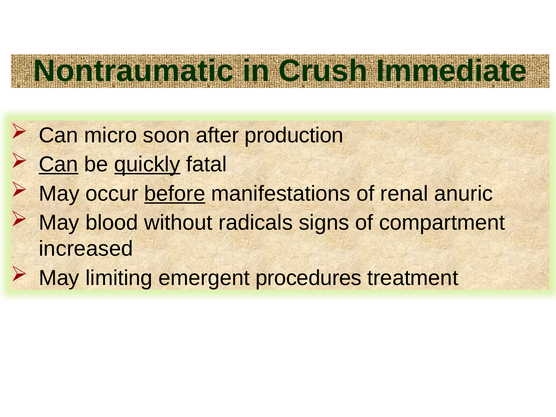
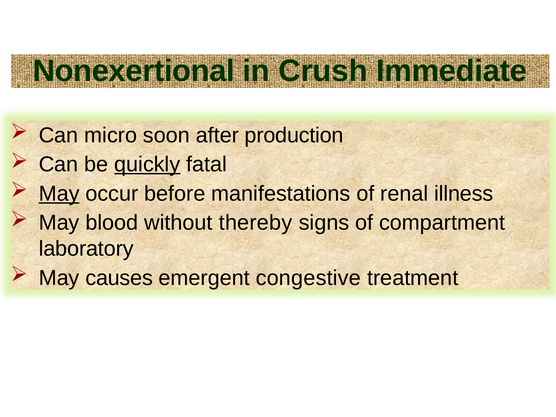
Nontraumatic: Nontraumatic -> Nonexertional (134, 71)
Can underline: present -> none (59, 164)
May underline: none -> present (59, 194)
before underline: present -> none (175, 194)
anuric: anuric -> illness (464, 194)
radicals: radicals -> thereby (256, 223)
increased: increased -> laboratory (86, 249)
limiting: limiting -> causes (119, 278)
procedures: procedures -> congestive (308, 278)
